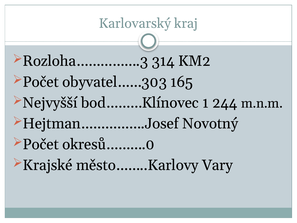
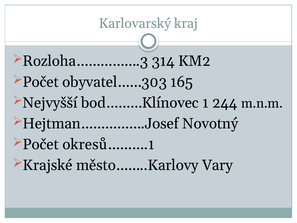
okresů……….0: okresů……….0 -> okresů……….1 (108, 144)
